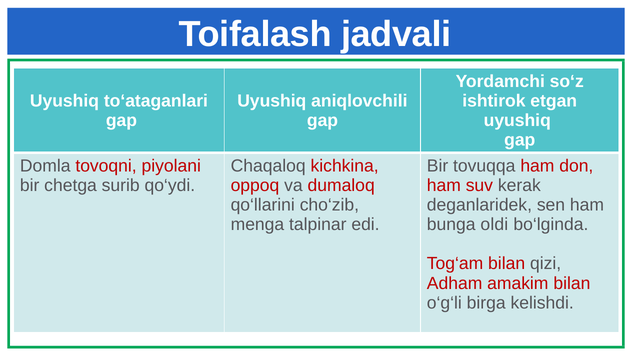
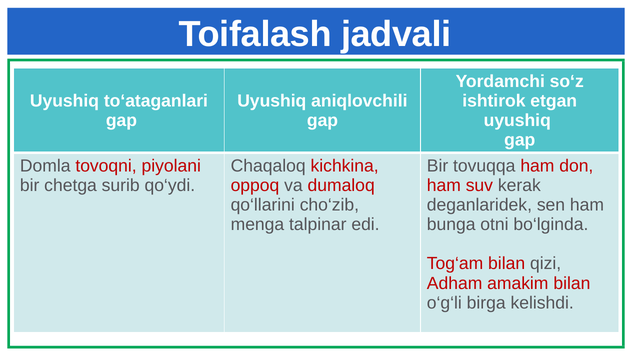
oldi: oldi -> otni (494, 224)
